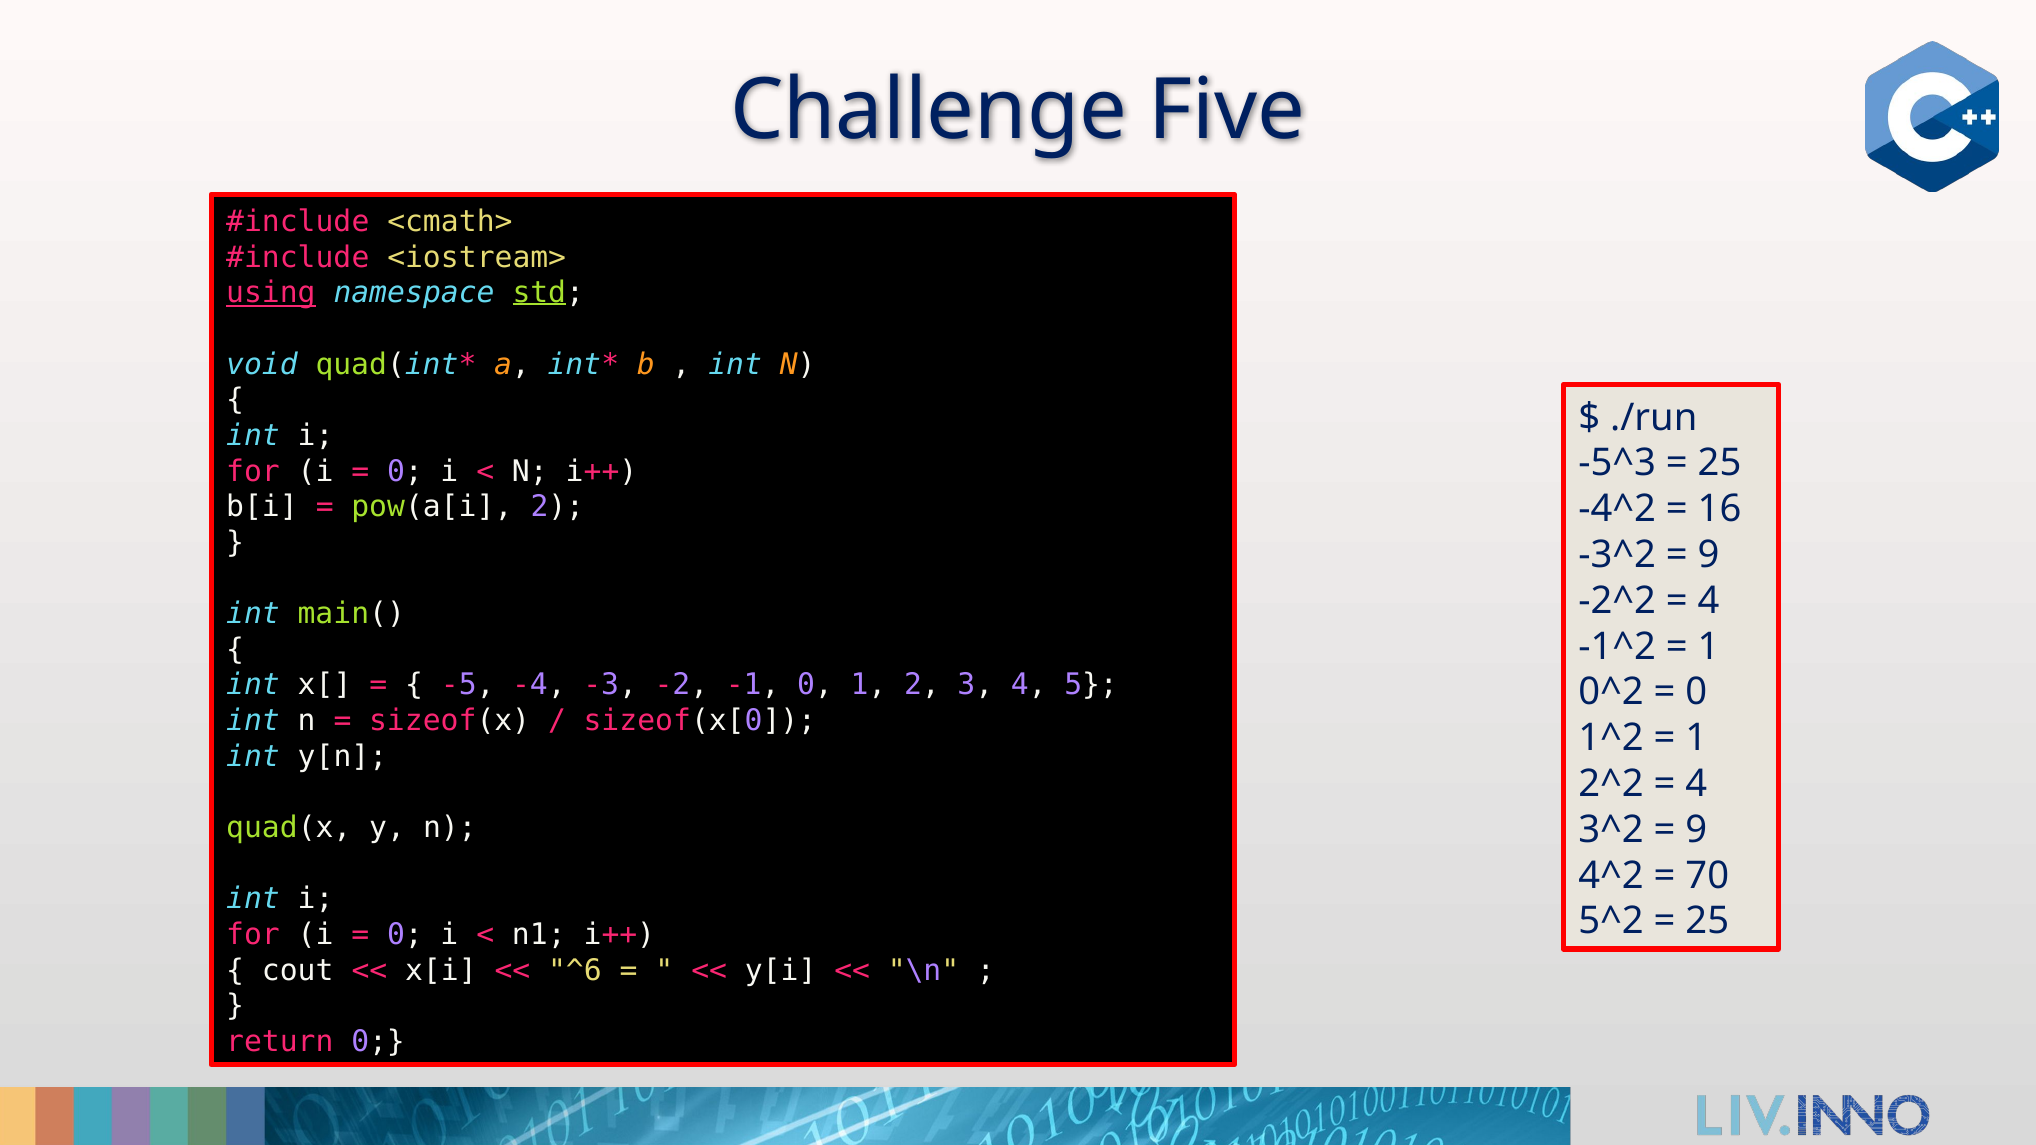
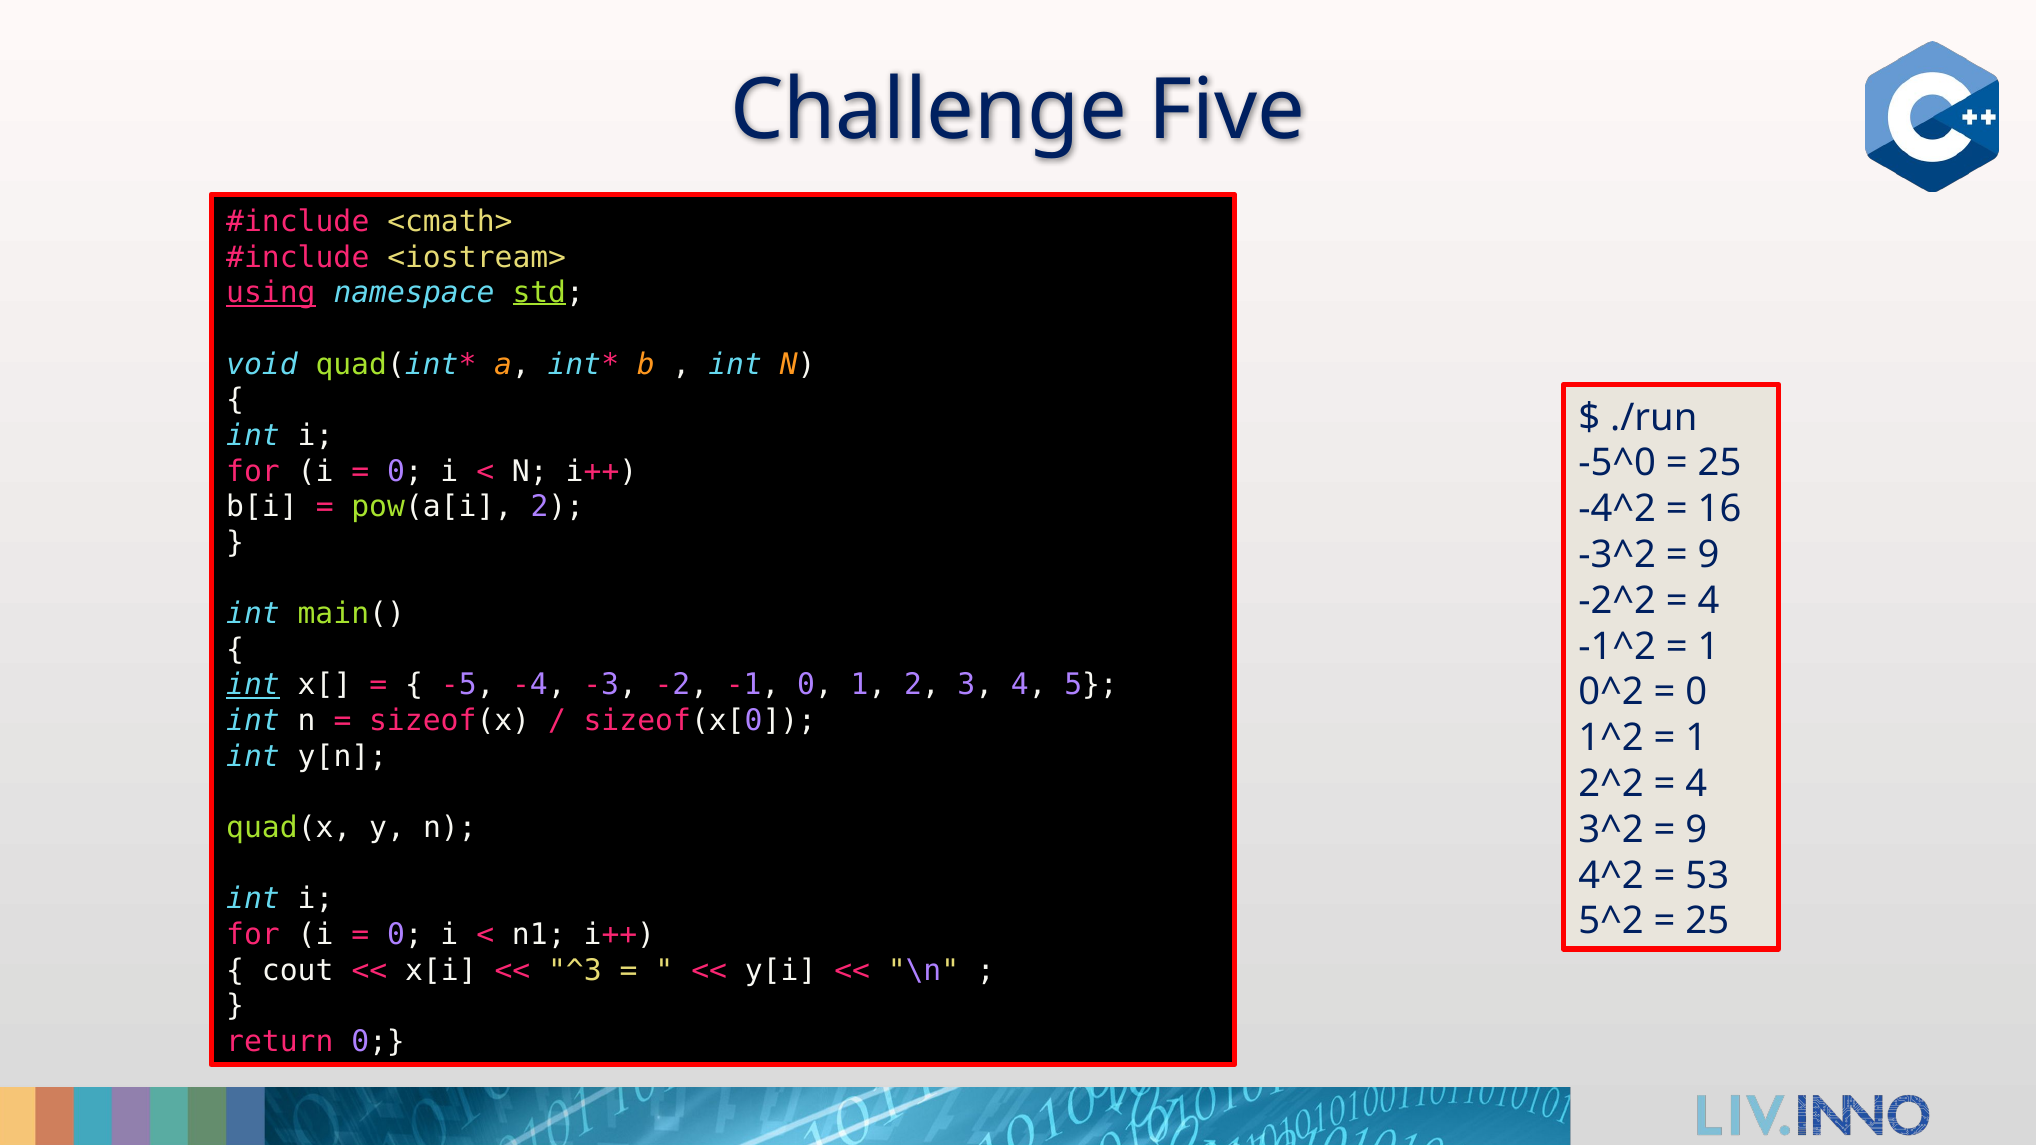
-5^3: -5^3 -> -5^0 (1617, 463)
int underline: none -> present (253, 685)
70: 70 -> 53 (1707, 876)
^6: ^6 -> ^3 (575, 970)
